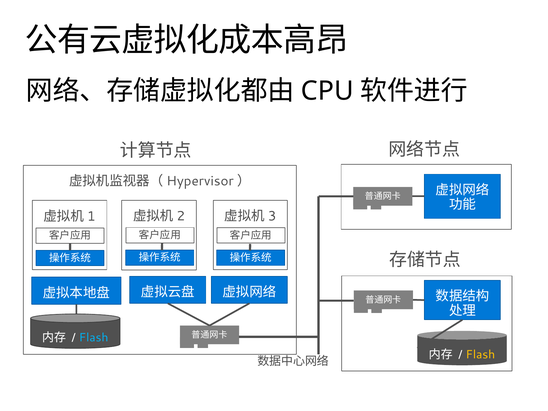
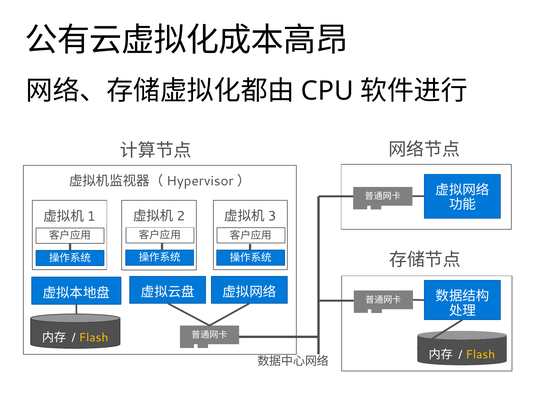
Flash colour: light blue -> yellow (94, 338)
